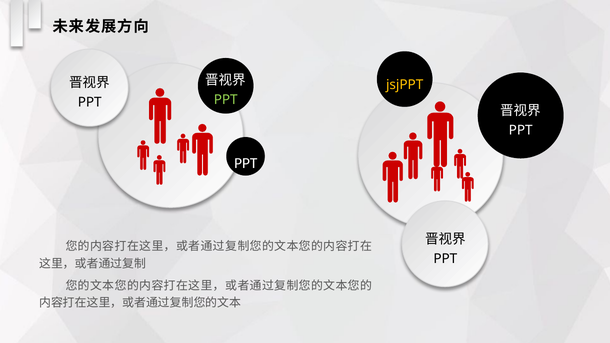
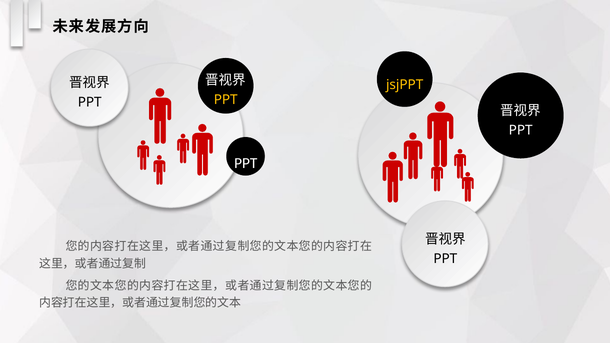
PPT colour: light green -> yellow (226, 100)
